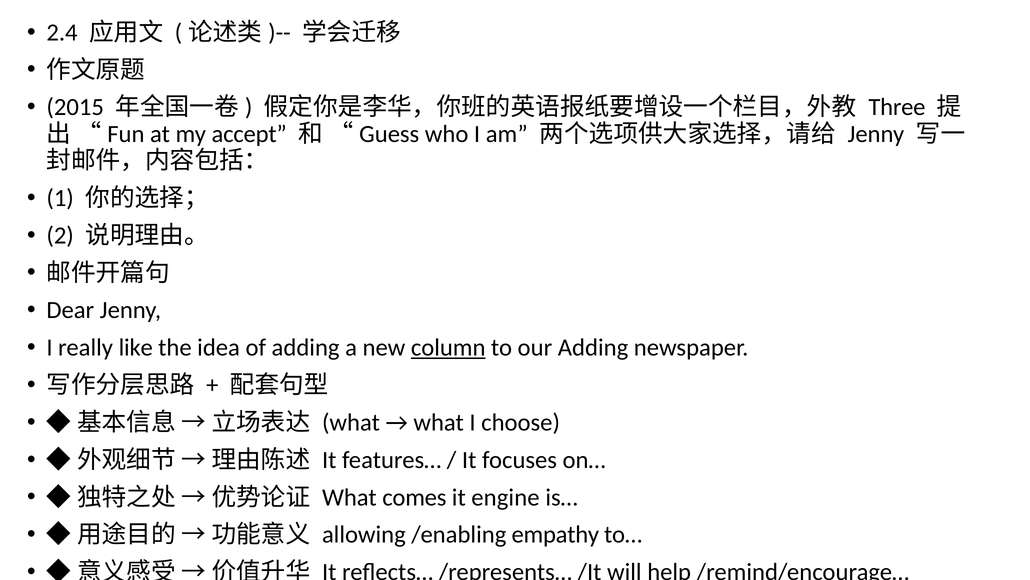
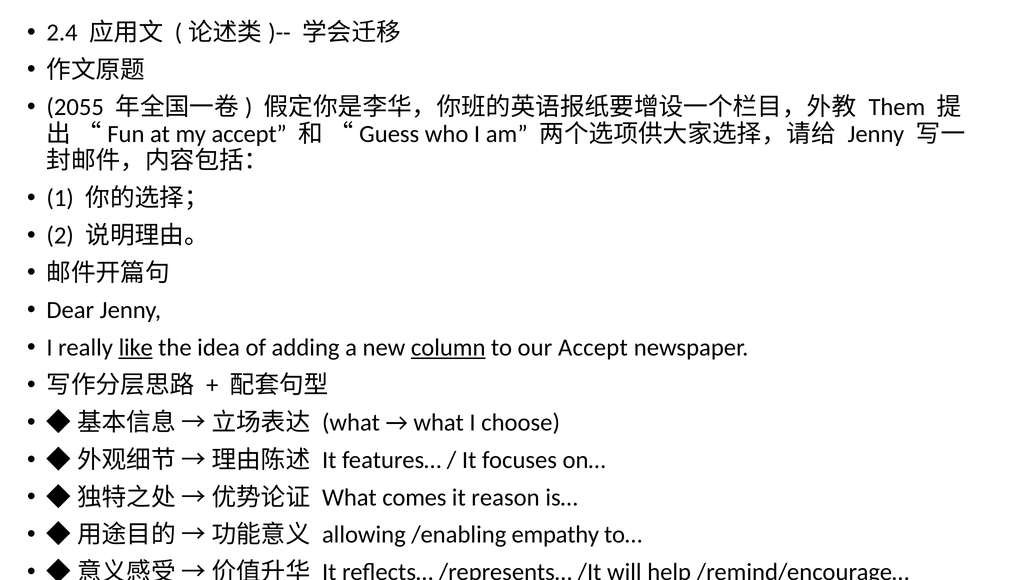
2015: 2015 -> 2055 (75, 107)
Three: Three -> Them (897, 107)
like underline: none -> present (136, 347)
our Adding: Adding -> Accept (593, 347)
engine: engine -> reason (505, 497)
